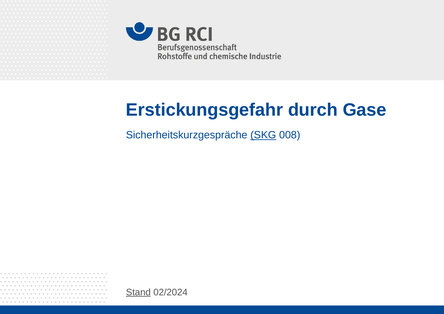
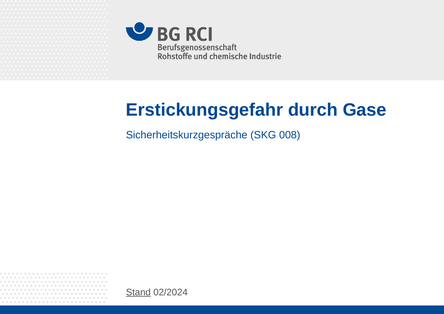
SKG underline: present -> none (263, 135)
